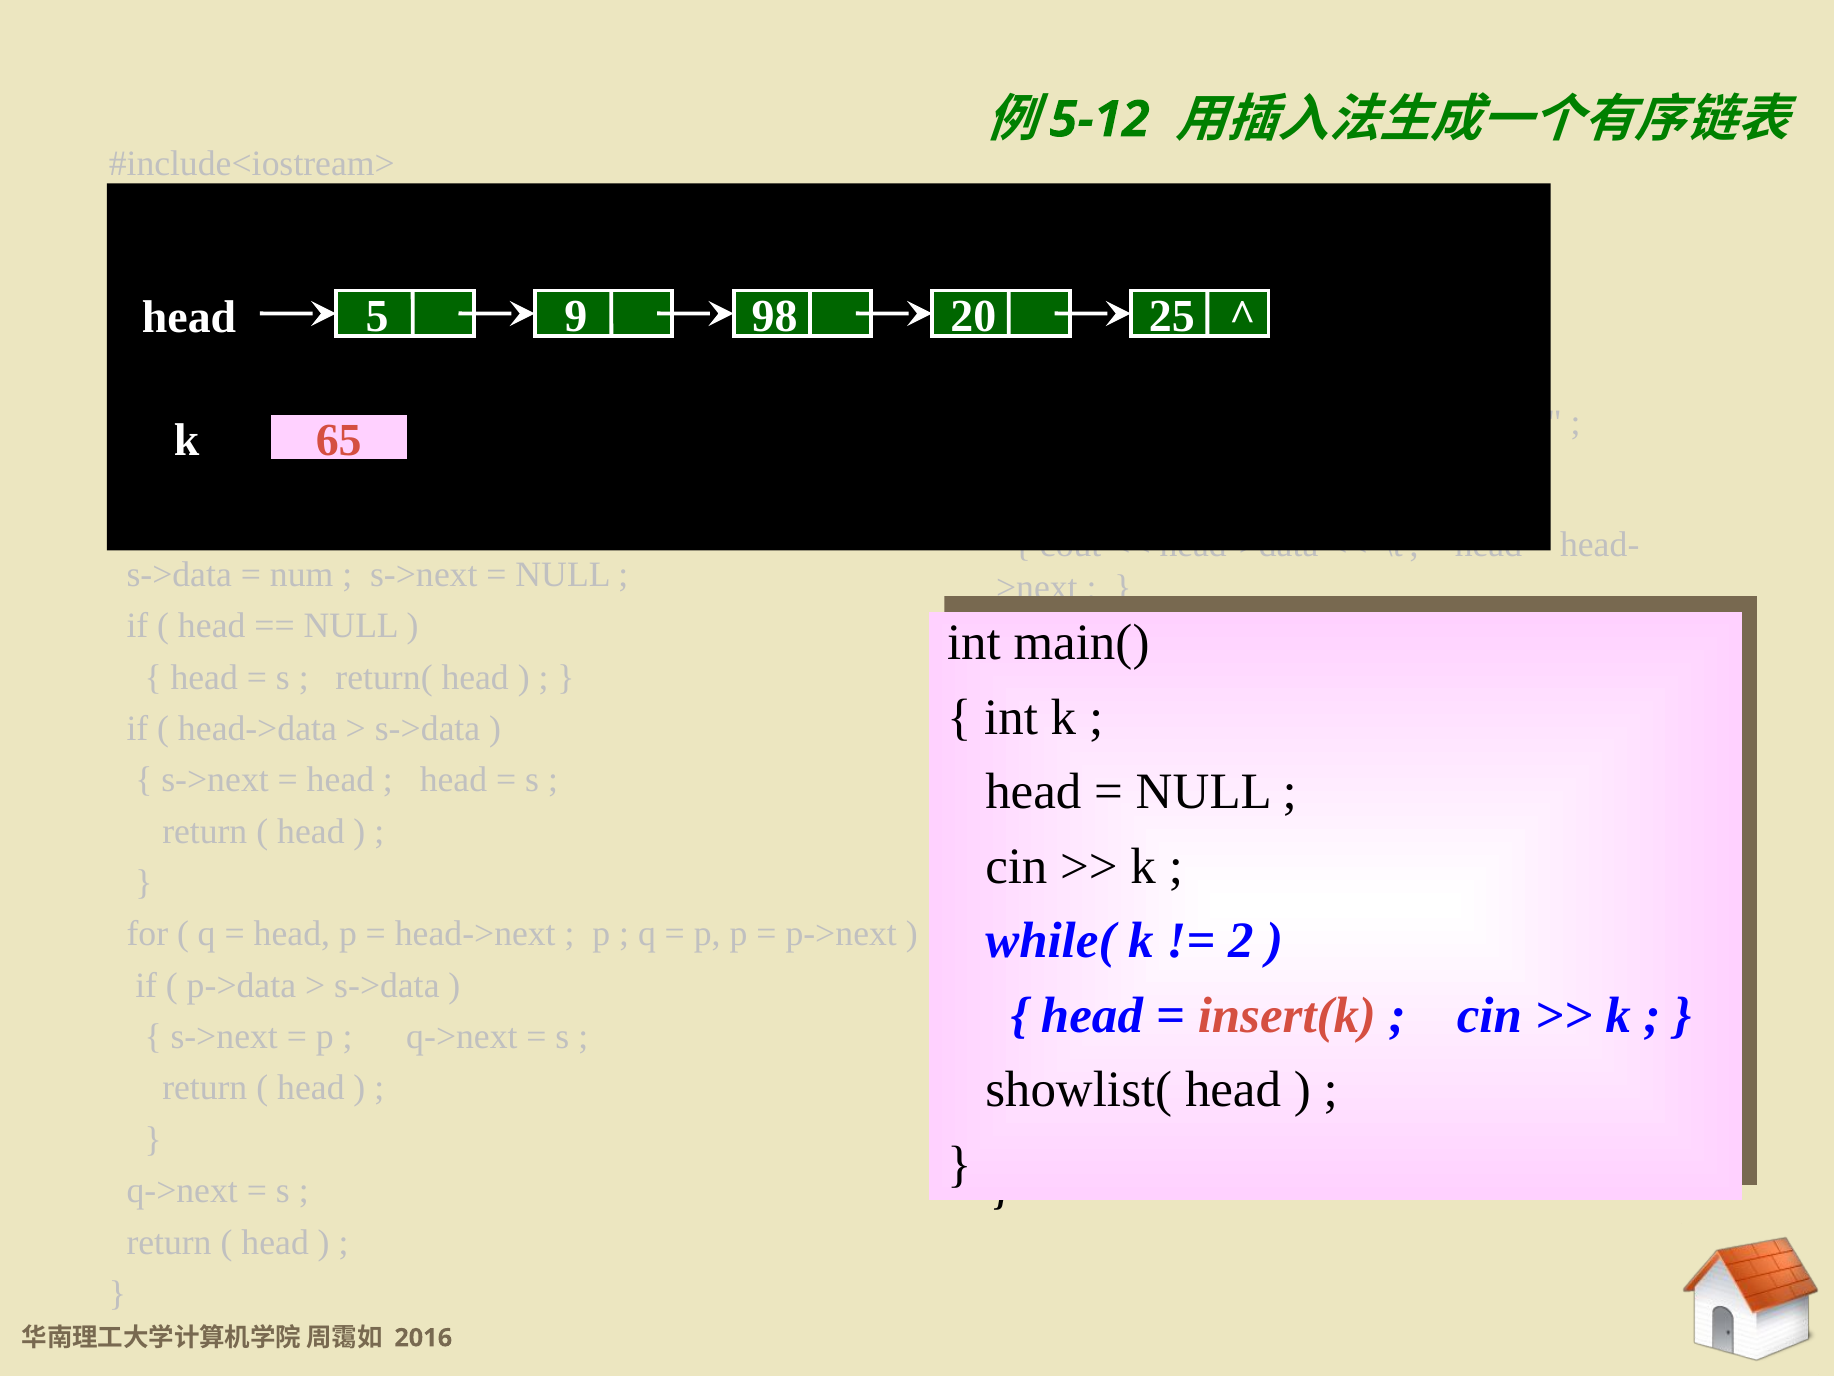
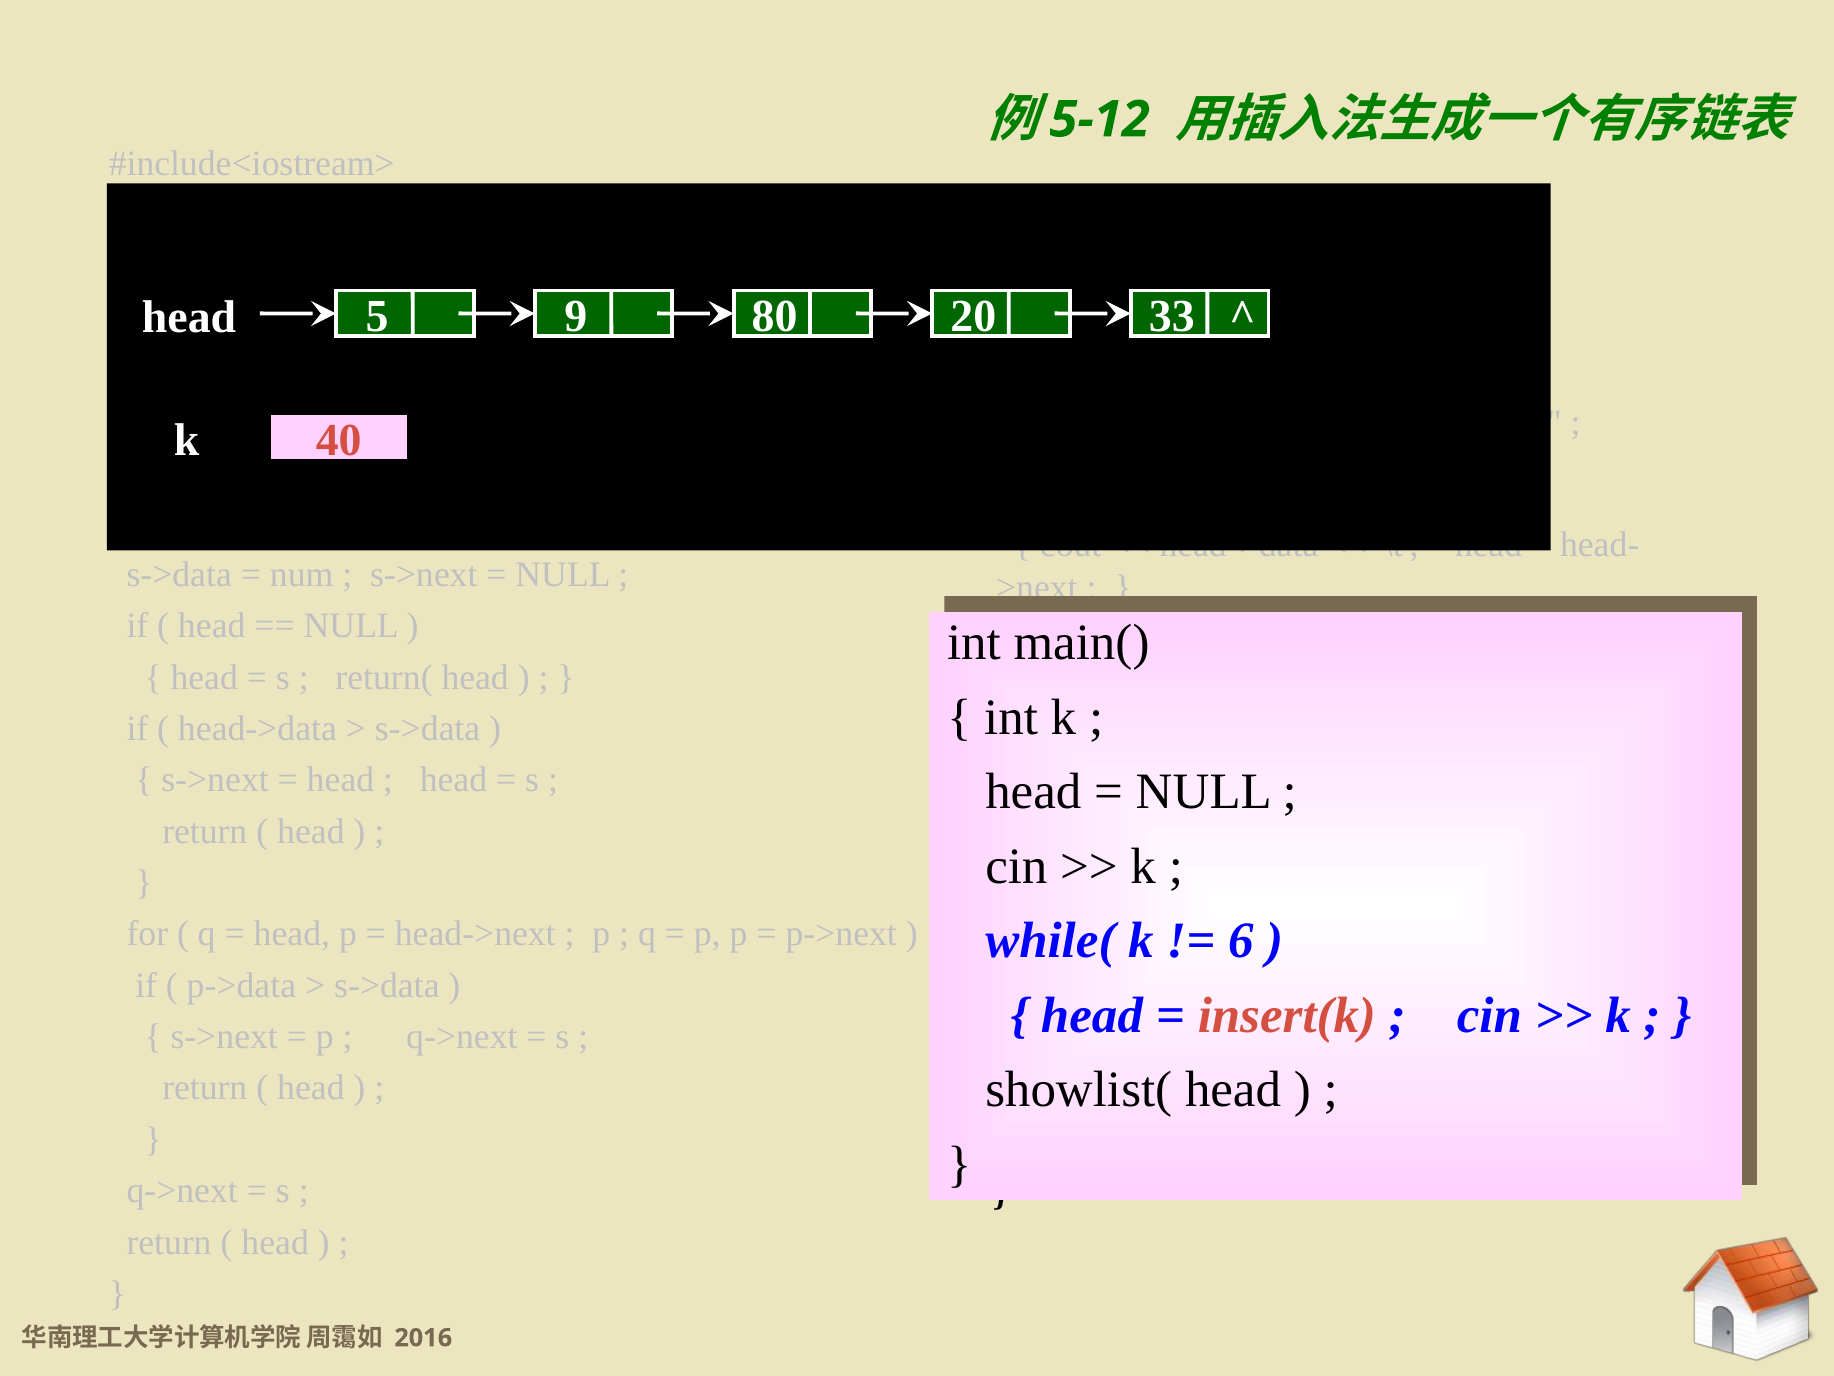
98: 98 -> 80 (775, 317)
25: 25 -> 33 (1172, 317)
65: 65 -> 40 (339, 440)
2: 2 -> 6 (1241, 940)
